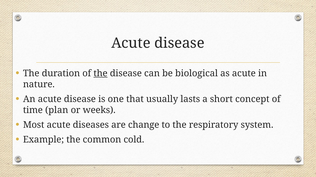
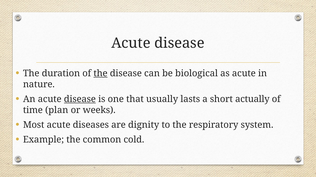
disease underline: none -> present (80, 100)
concept: concept -> actually (252, 100)
change: change -> dignity (144, 125)
